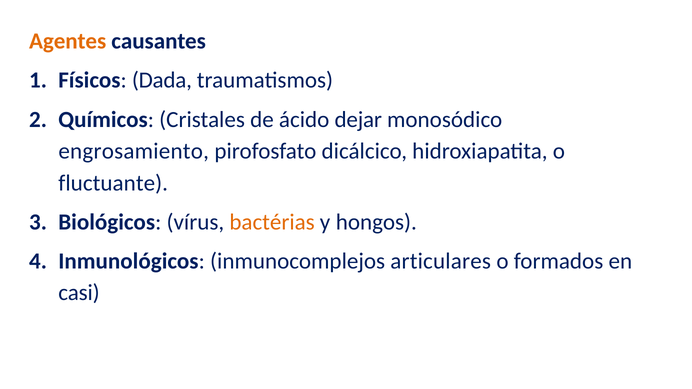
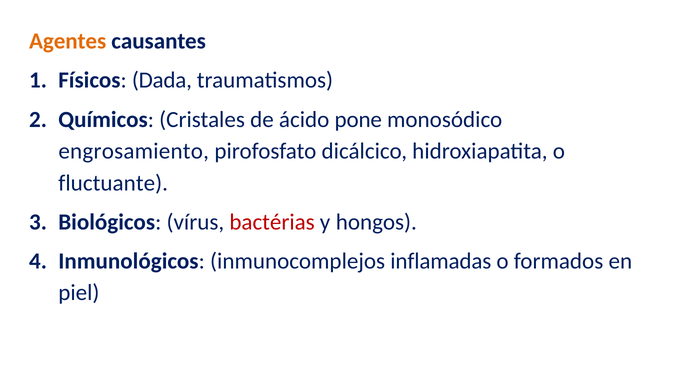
dejar: dejar -> pone (358, 119)
bactérias colour: orange -> red (272, 222)
articulares: articulares -> inflamadas (441, 261)
casi: casi -> piel (79, 293)
